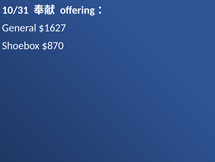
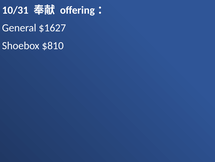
$870: $870 -> $810 (53, 45)
